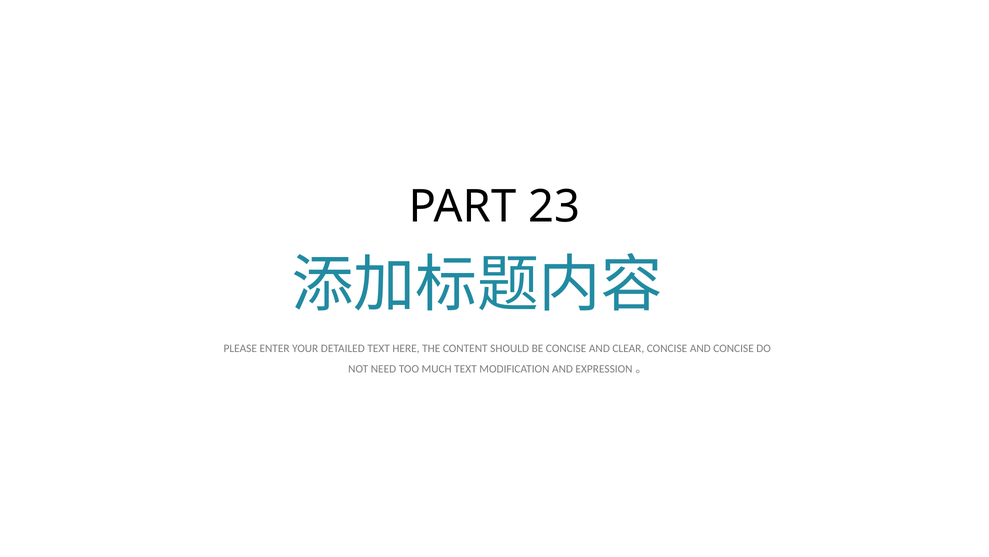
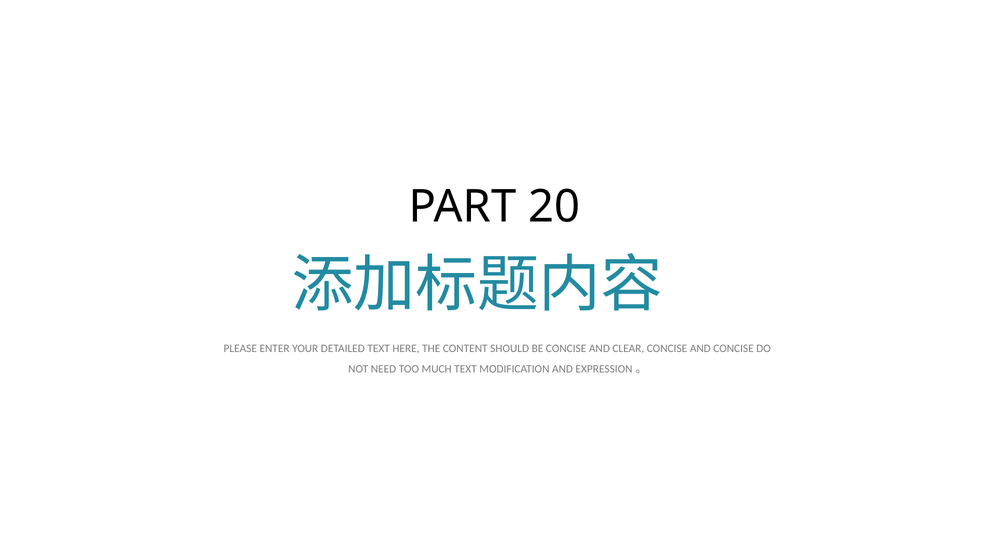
23: 23 -> 20 (554, 207)
